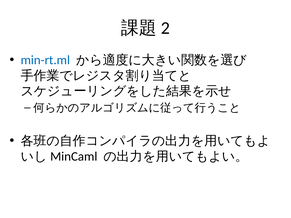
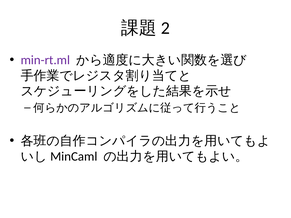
min-rt.ml colour: blue -> purple (45, 60)
